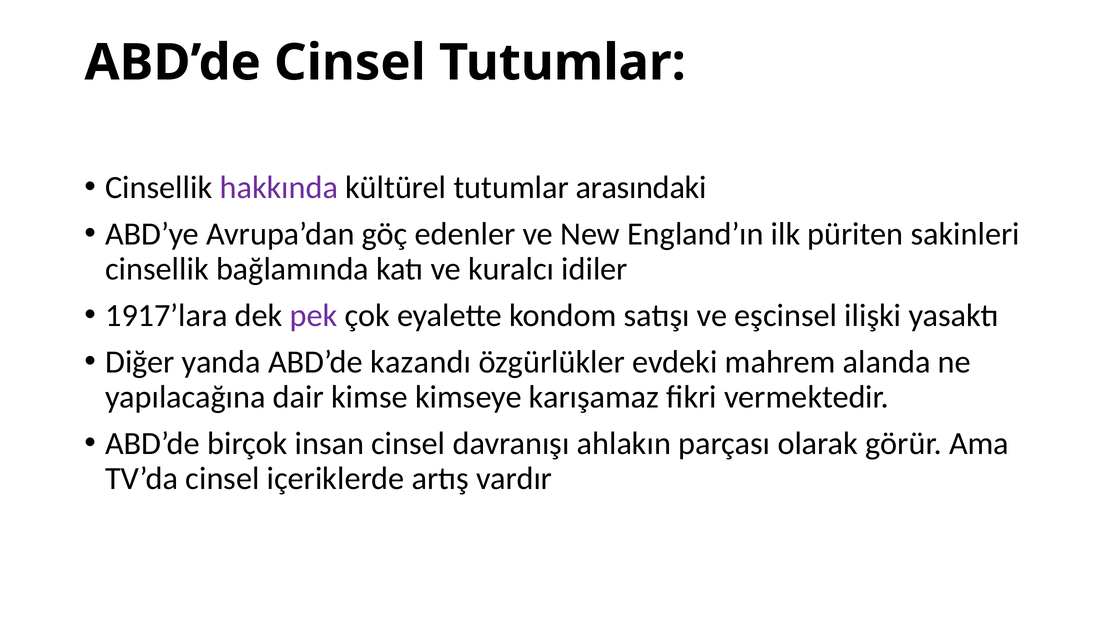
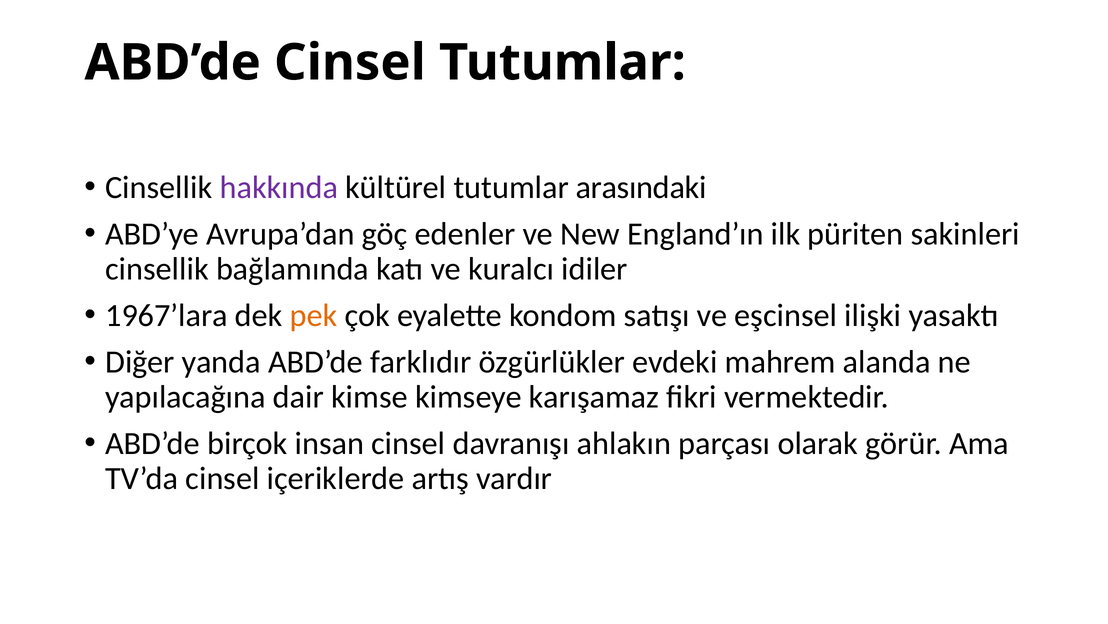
1917’lara: 1917’lara -> 1967’lara (166, 315)
pek colour: purple -> orange (314, 315)
kazandı: kazandı -> farklıdır (421, 362)
